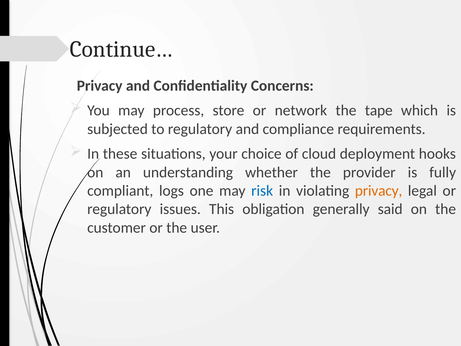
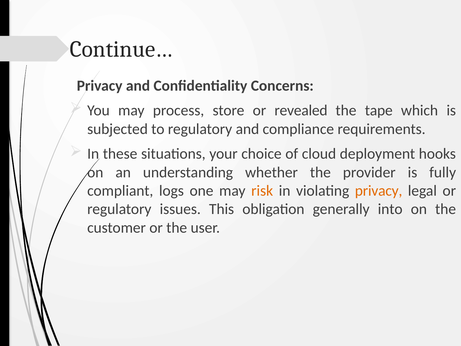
network: network -> revealed (301, 110)
risk colour: blue -> orange (262, 191)
said: said -> into (390, 209)
